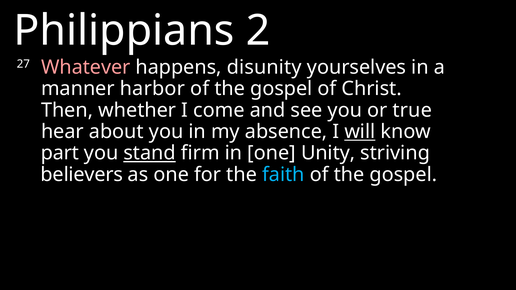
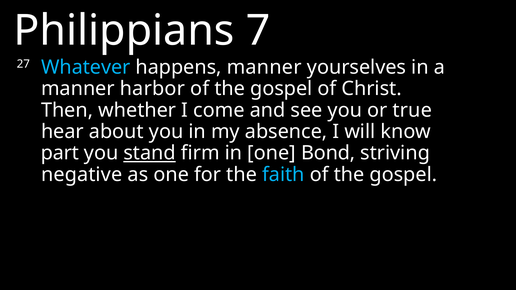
2: 2 -> 7 (258, 31)
Whatever colour: pink -> light blue (86, 67)
happens disunity: disunity -> manner (264, 67)
will underline: present -> none (360, 132)
Unity: Unity -> Bond (328, 153)
believers: believers -> negative (82, 175)
